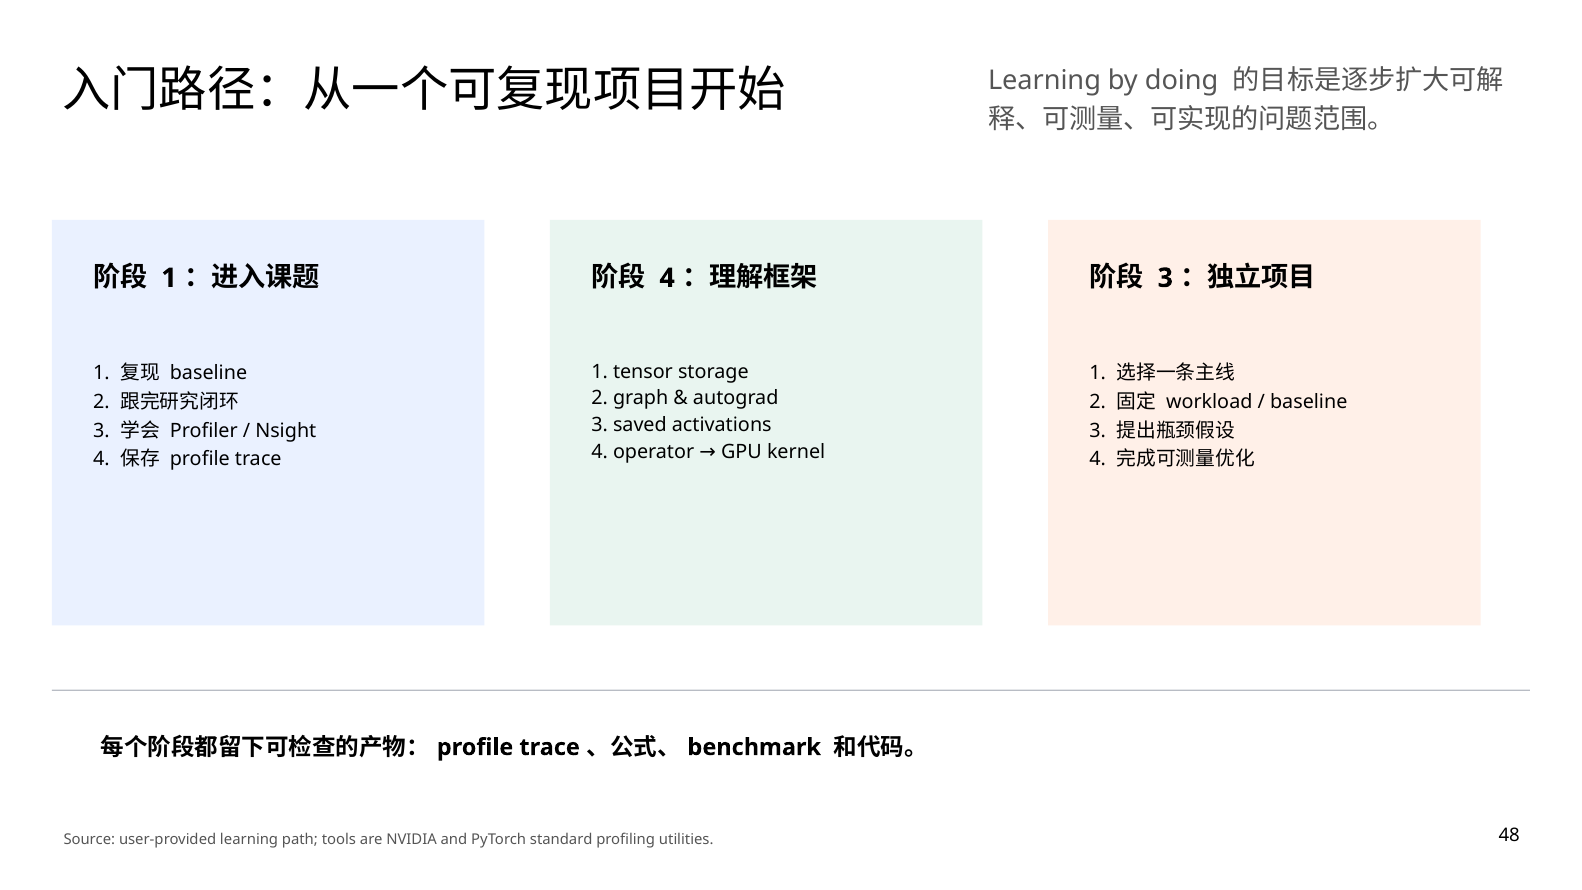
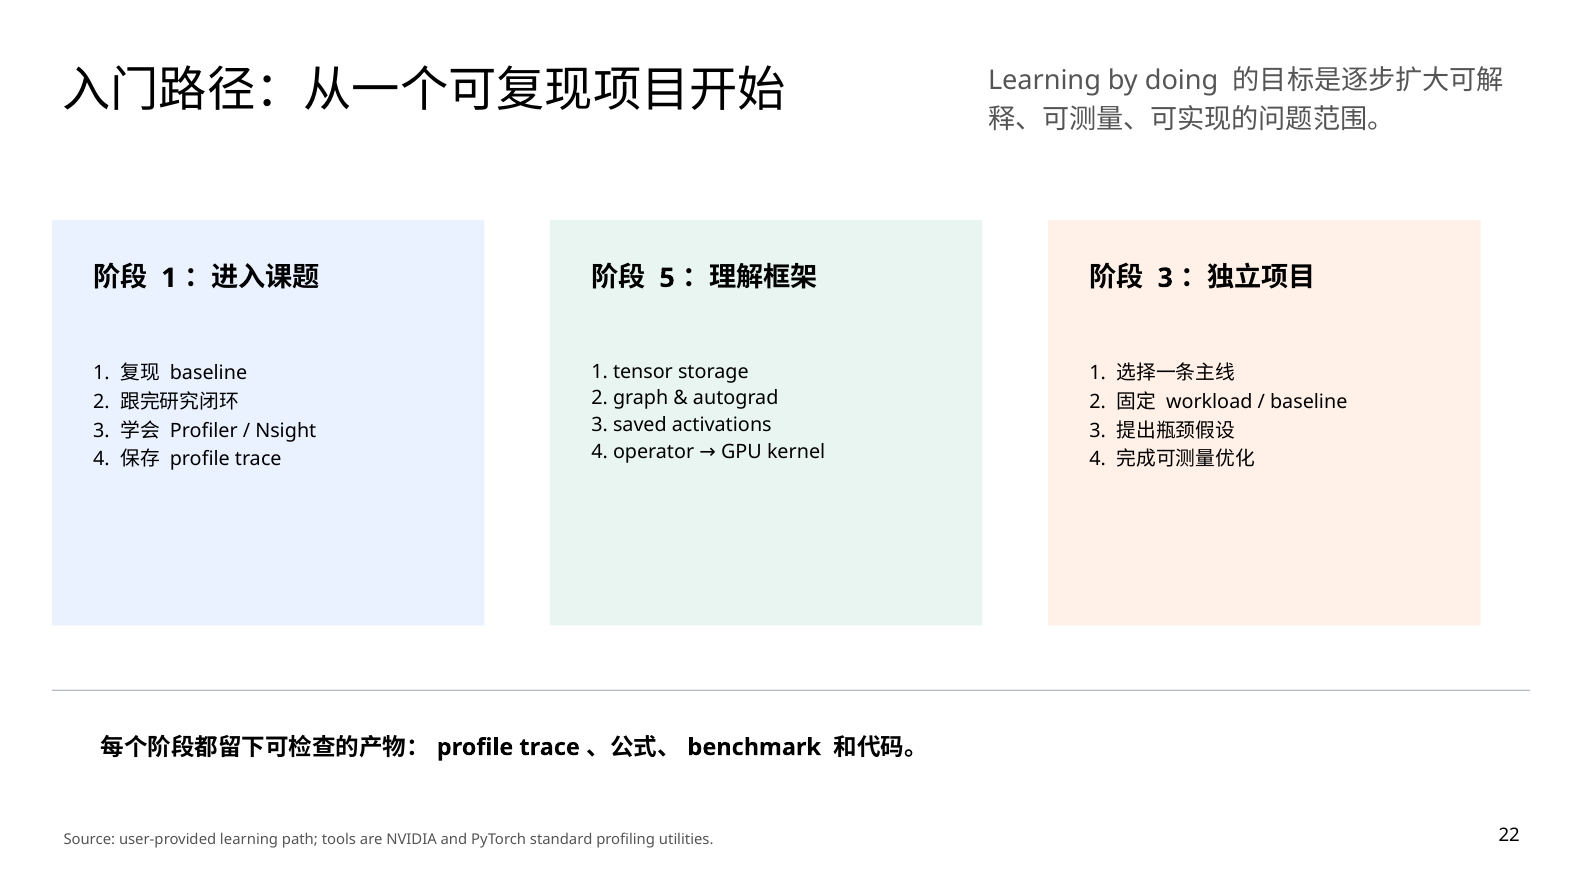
4: 4 -> 5 (667, 278)
48: 48 -> 22 (1509, 835)
